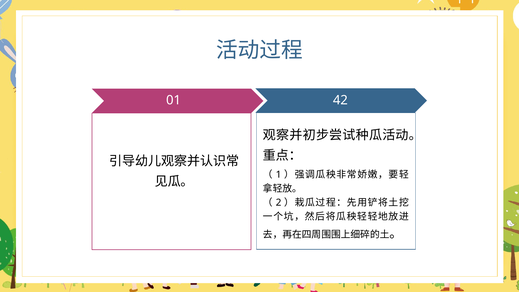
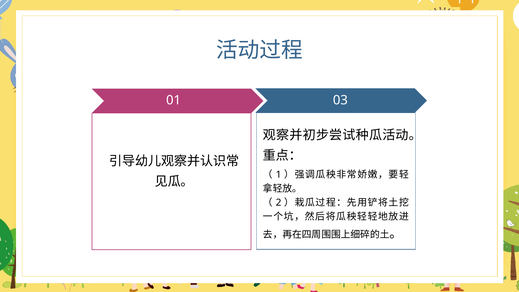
42: 42 -> 03 (340, 100)
